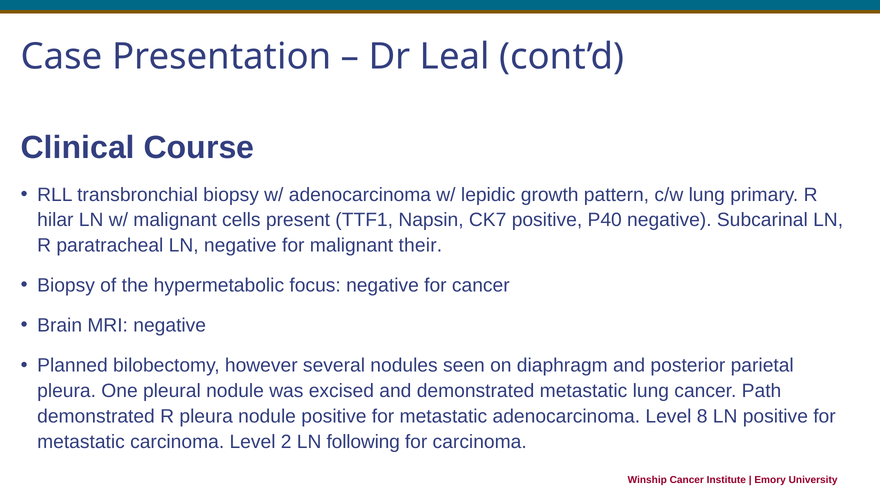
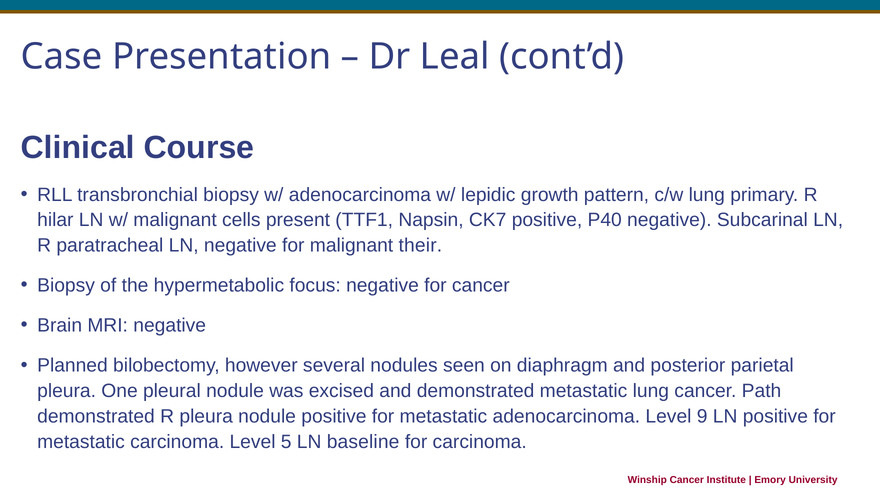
8: 8 -> 9 (702, 416)
2: 2 -> 5 (286, 442)
following: following -> baseline (363, 442)
